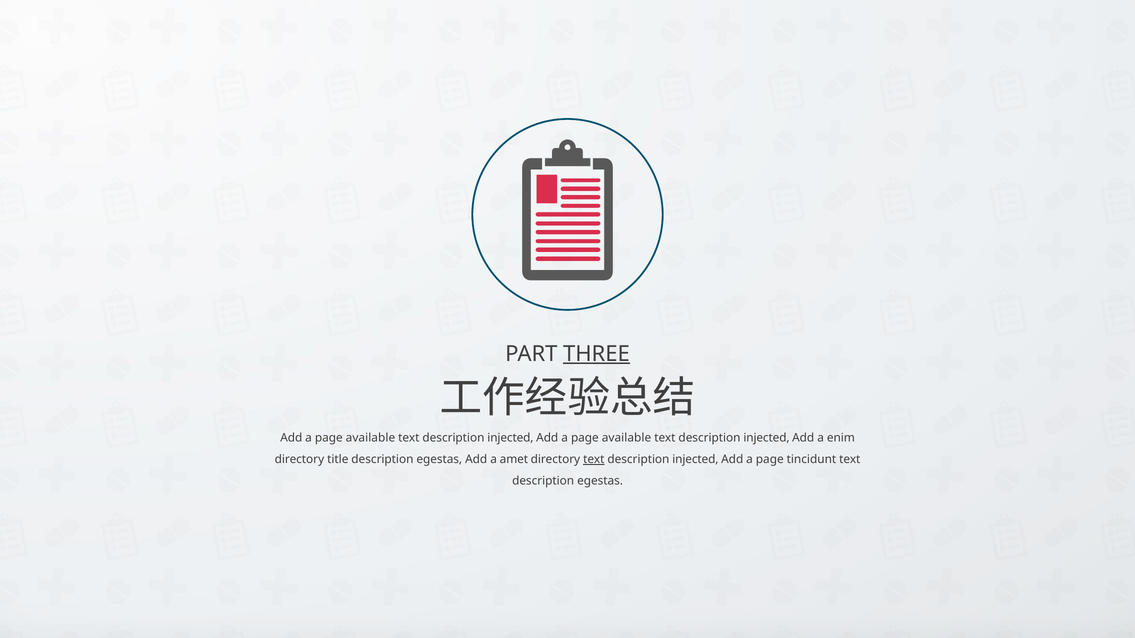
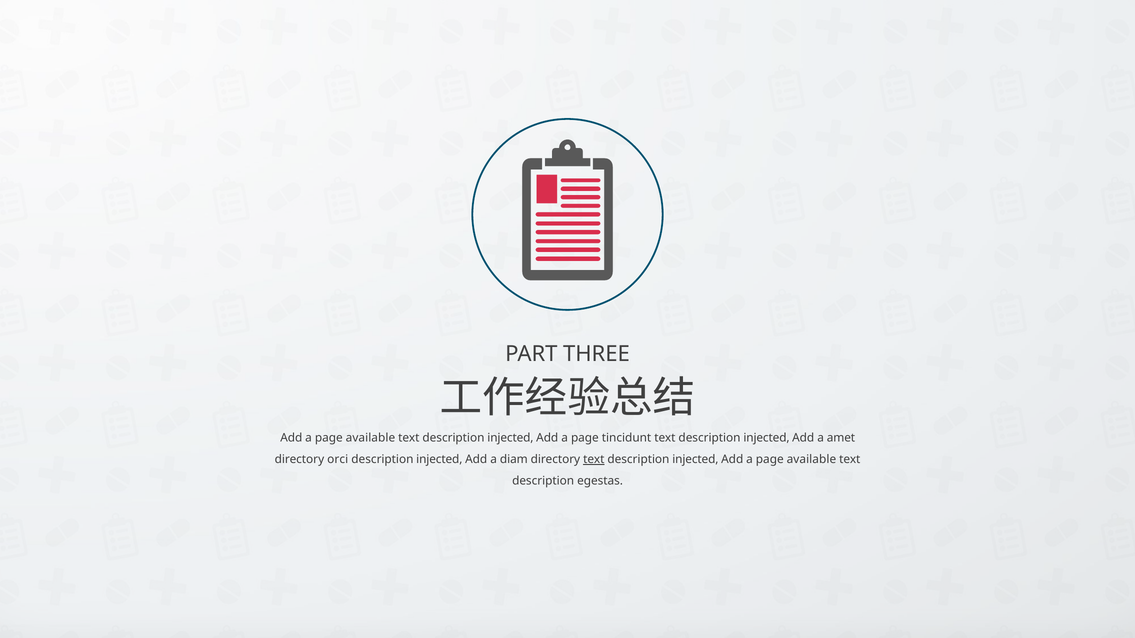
THREE underline: present -> none (596, 354)
available: available -> tincidunt (627, 438)
enim: enim -> amet (841, 438)
title: title -> orci (338, 460)
egestas: egestas -> injected (439, 460)
amet: amet -> diam (514, 460)
tincidunt: tincidunt -> available (811, 460)
